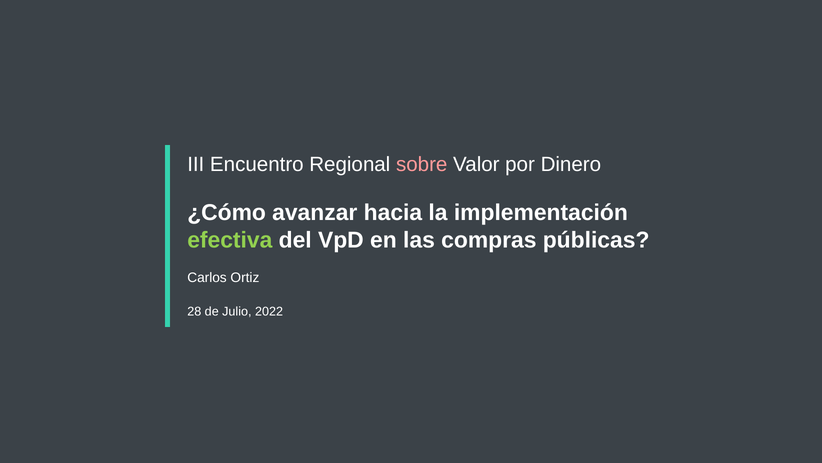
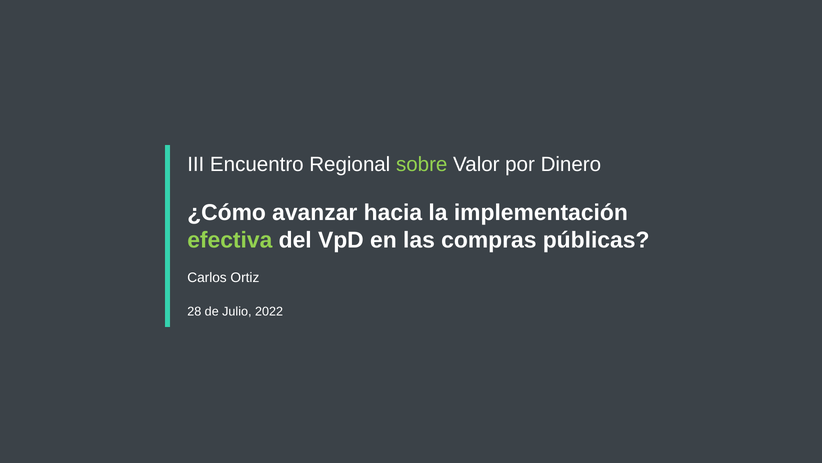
sobre colour: pink -> light green (422, 164)
